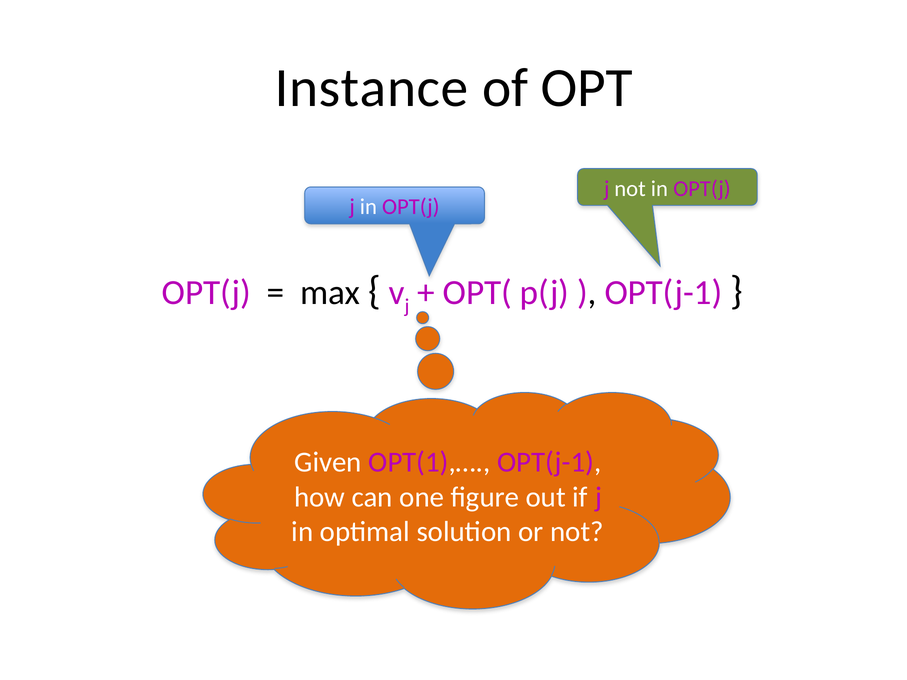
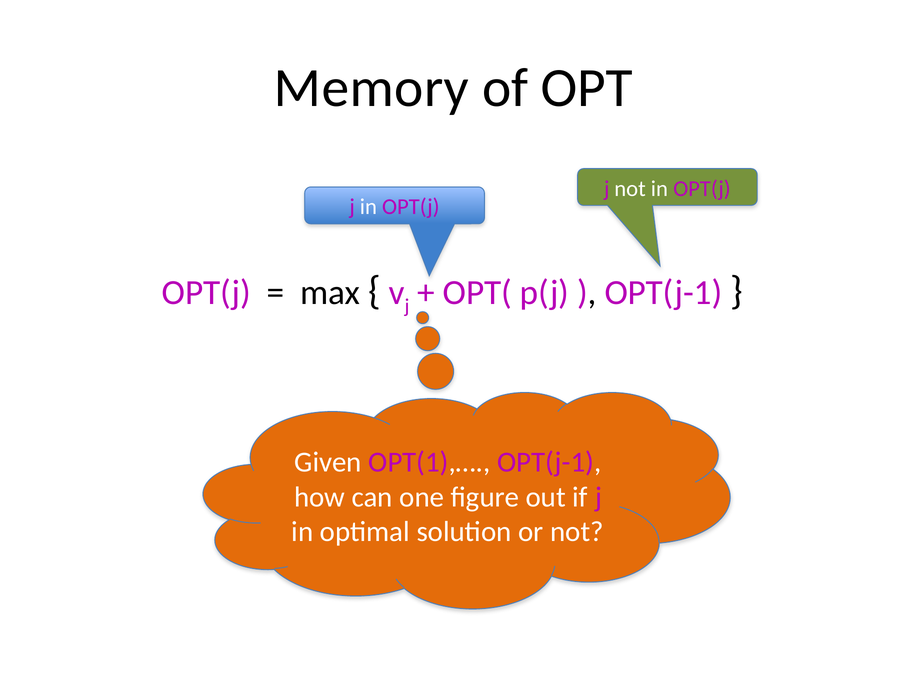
Instance: Instance -> Memory (371, 88)
